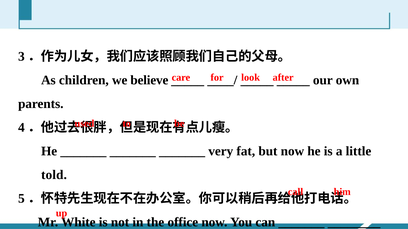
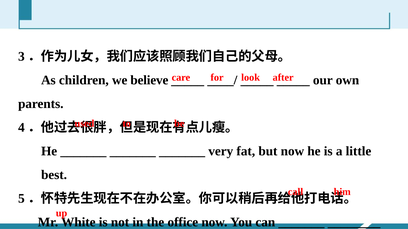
told: told -> best (54, 175)
